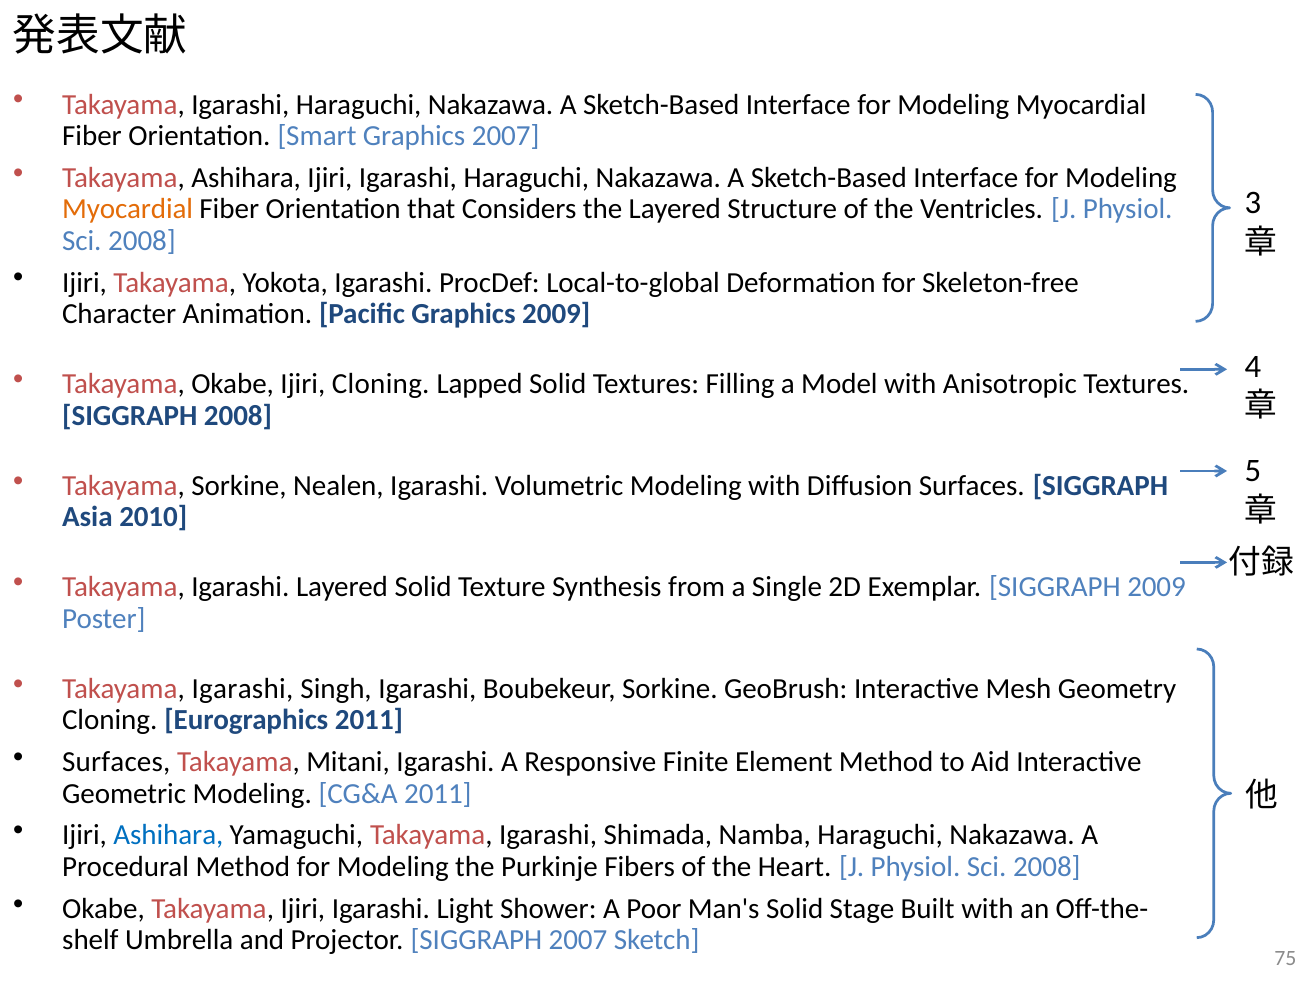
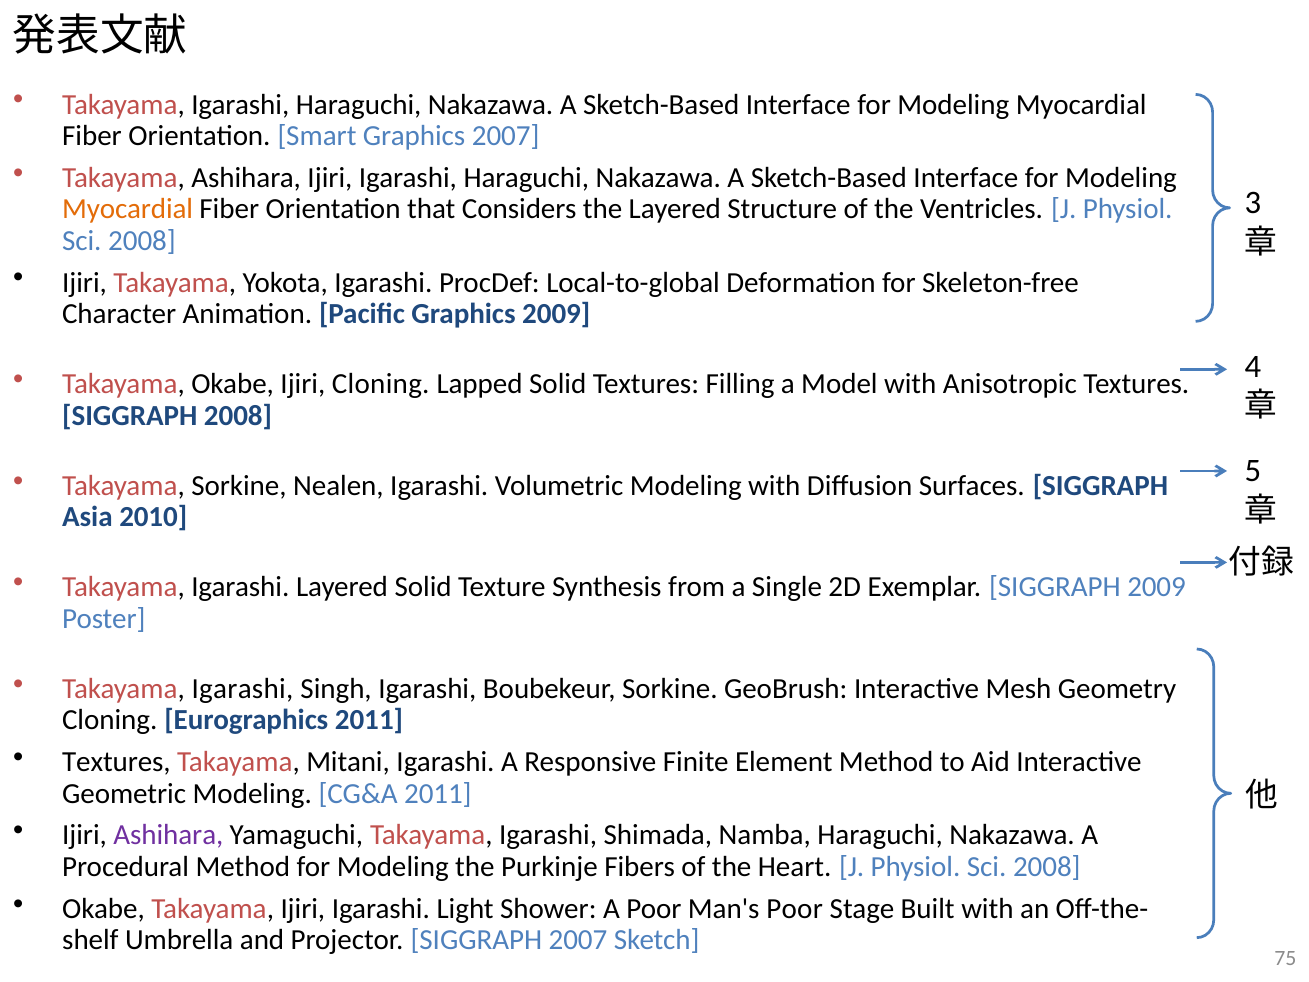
Surfaces: Surfaces -> Textures (116, 762)
Ashihara colour: blue -> purple (168, 835)
Man's Solid: Solid -> Poor (795, 908)
